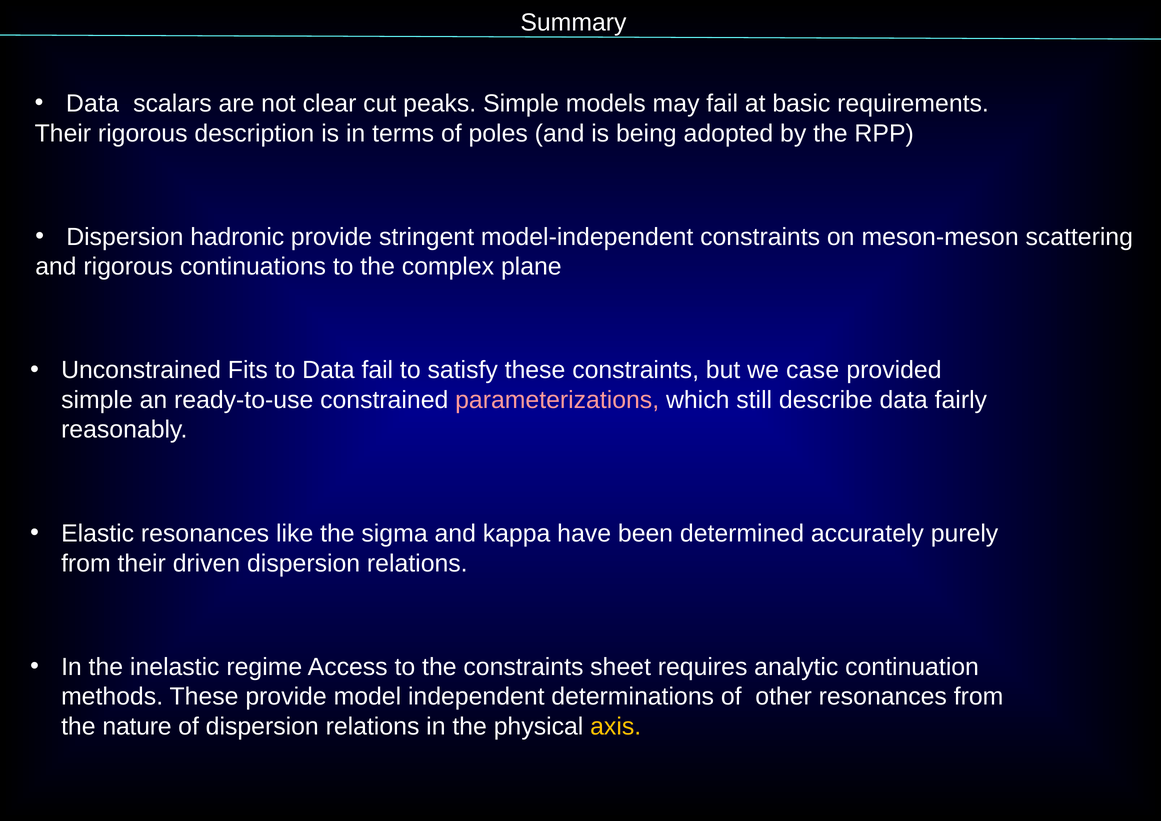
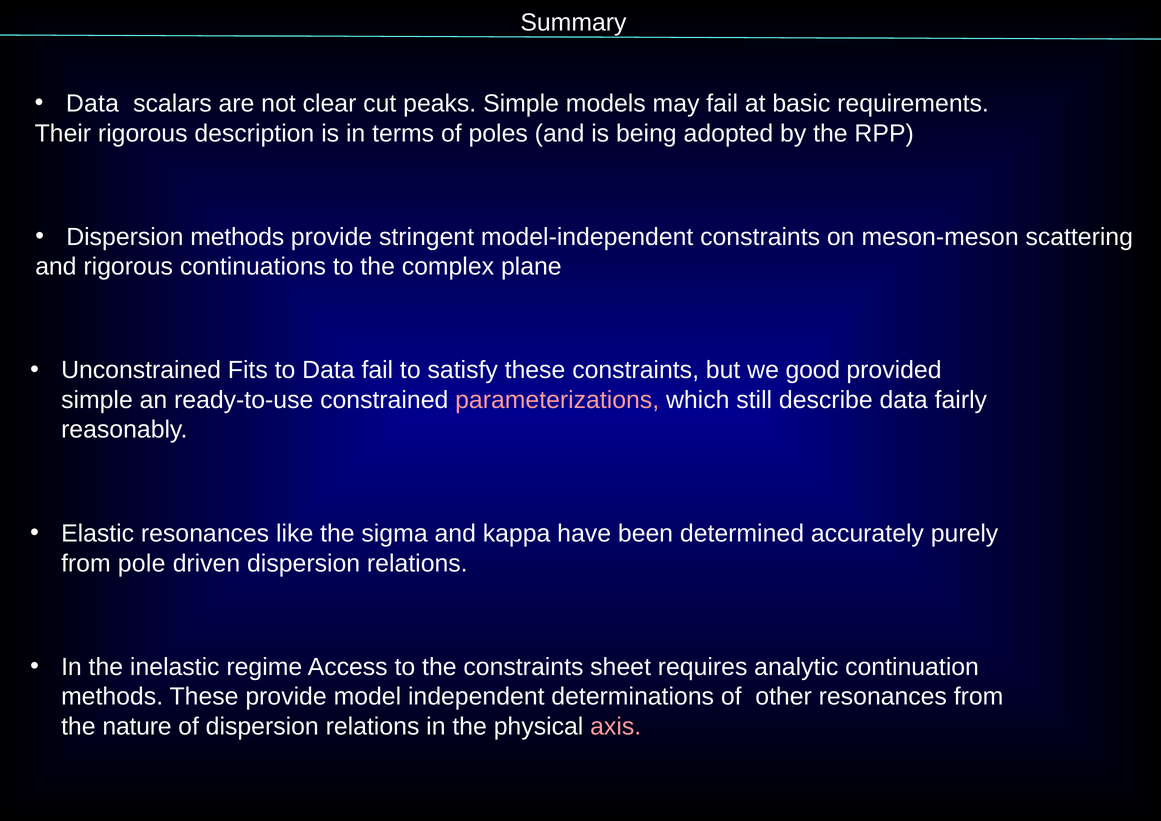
Dispersion hadronic: hadronic -> methods (237, 237)
case: case -> good (813, 370)
from their: their -> pole (142, 563)
axis colour: yellow -> pink (616, 726)
